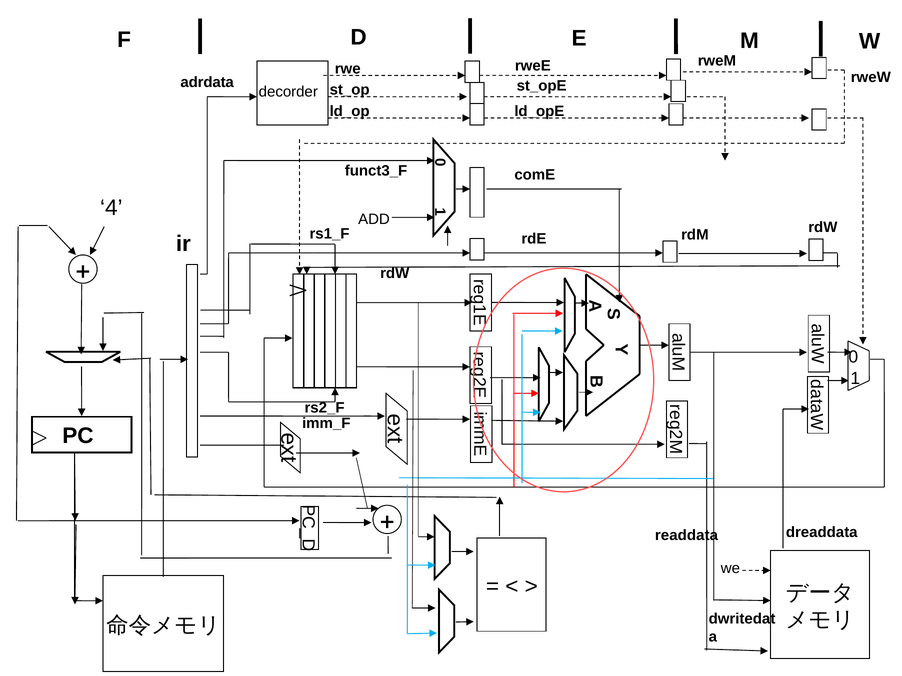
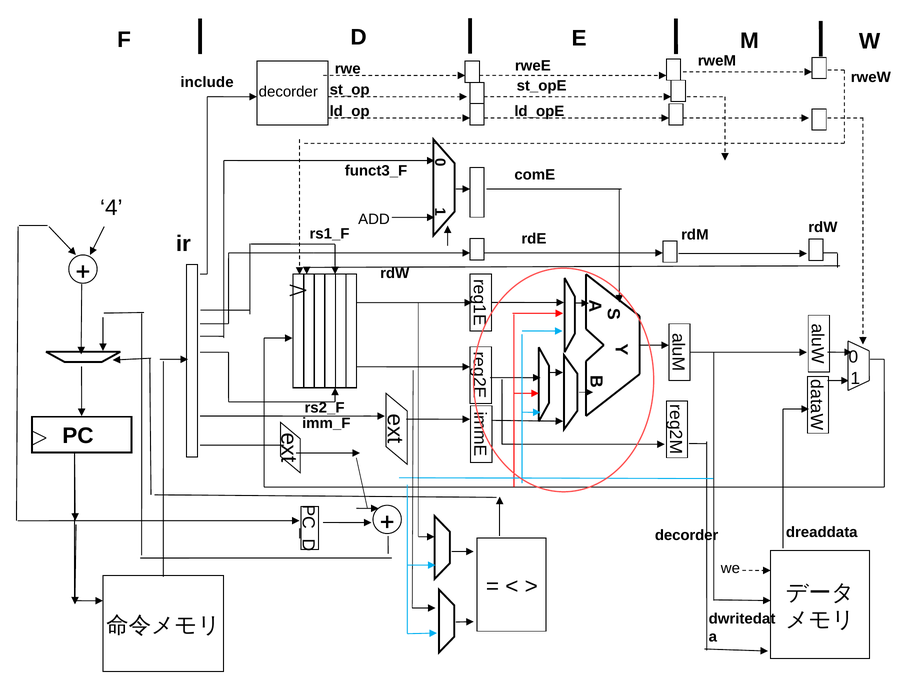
adrdata: adrdata -> include (207, 82)
readdata: readdata -> decorder (687, 536)
